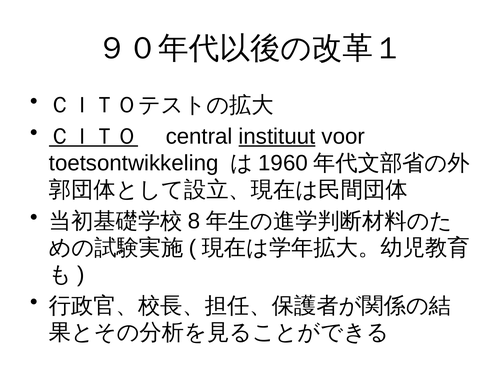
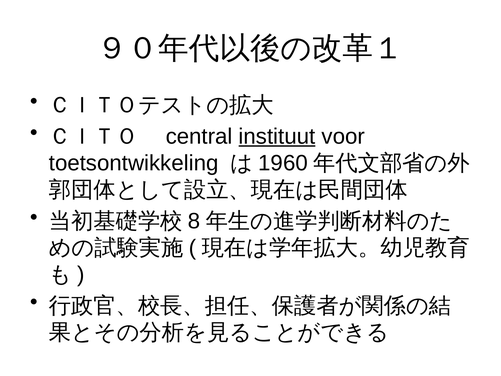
ＣＩＴＯ underline: present -> none (93, 136)
